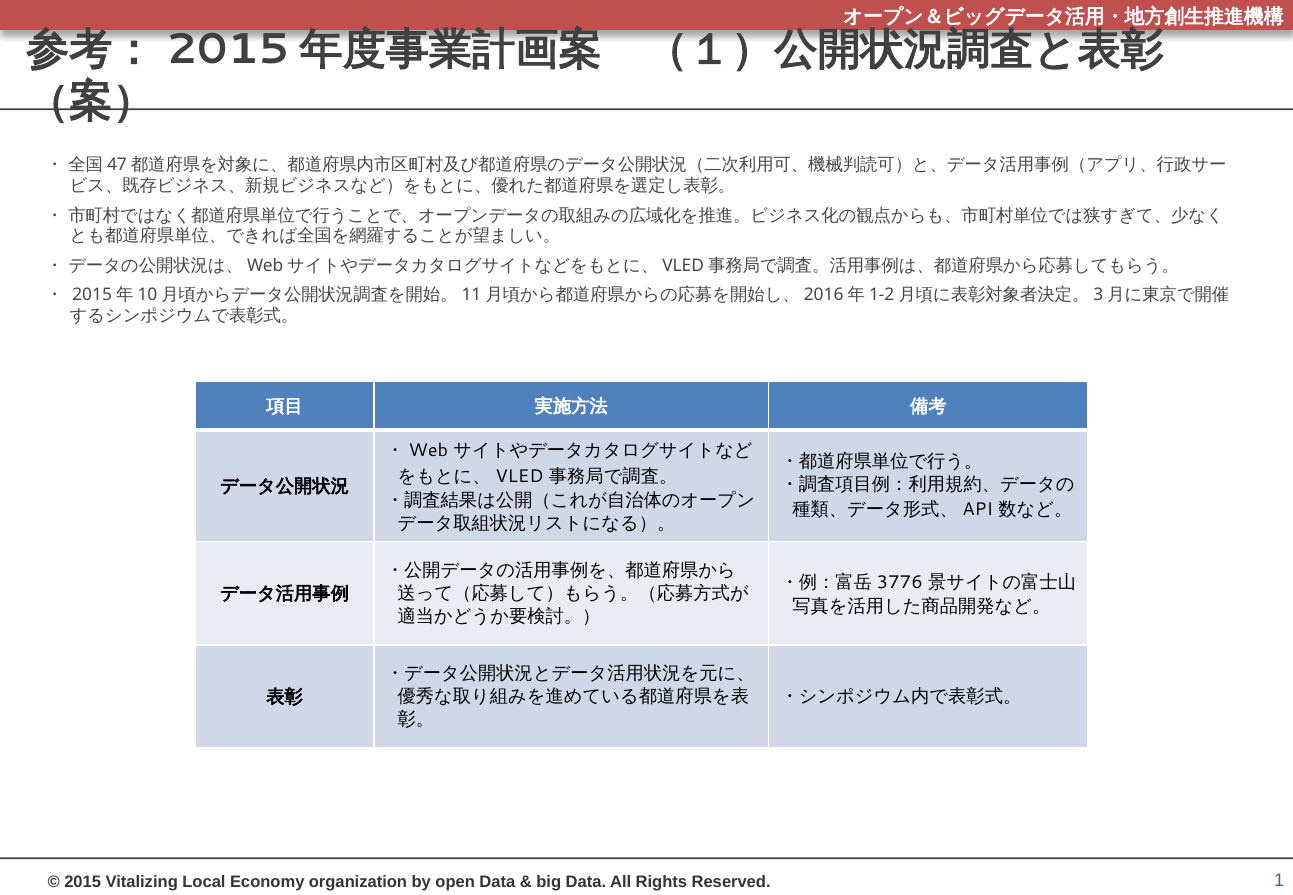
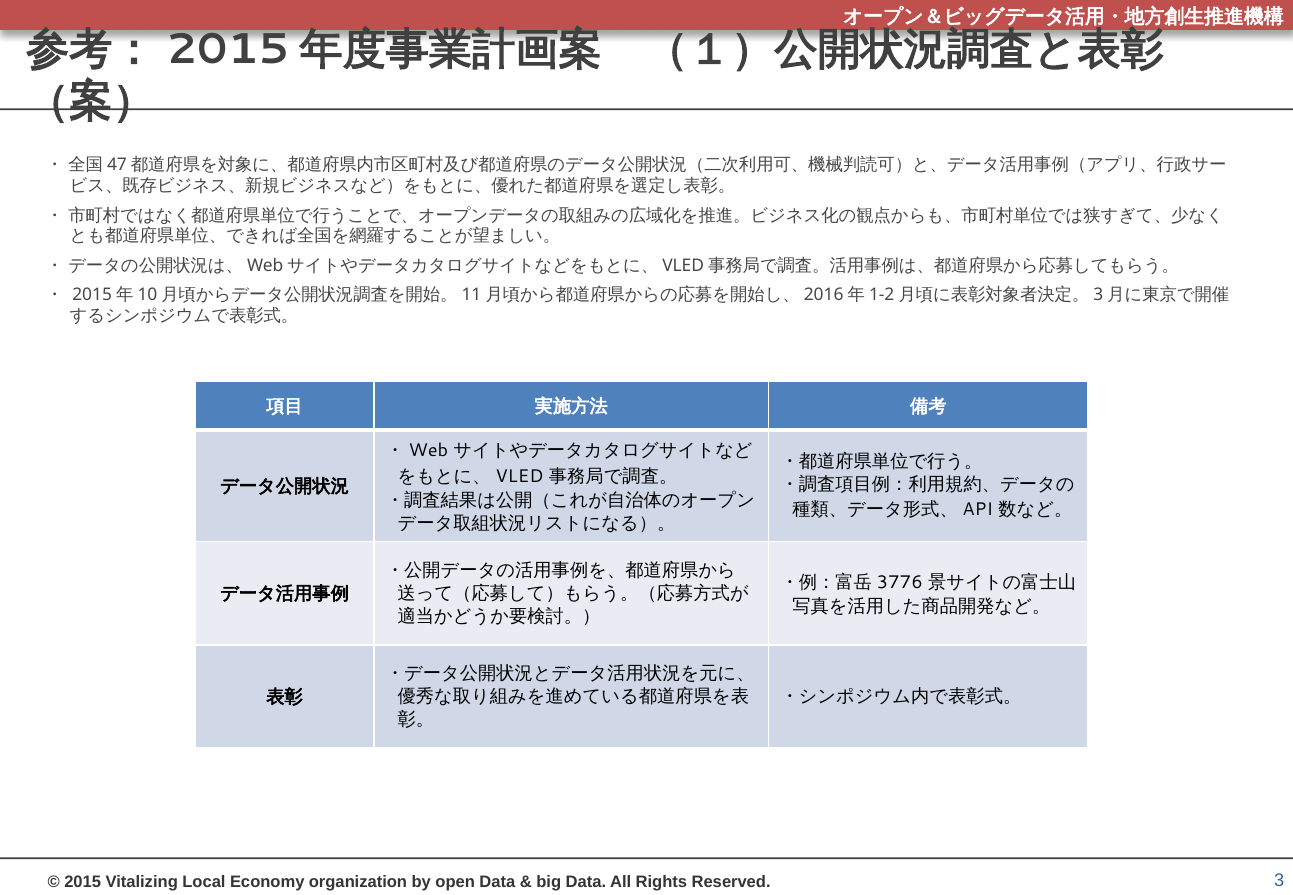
1: 1 -> 3 (1279, 881)
